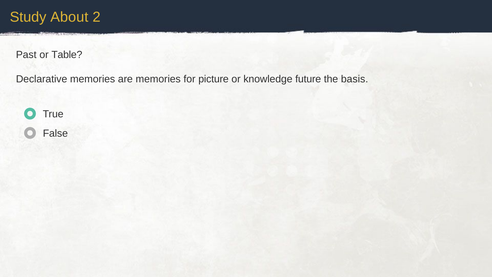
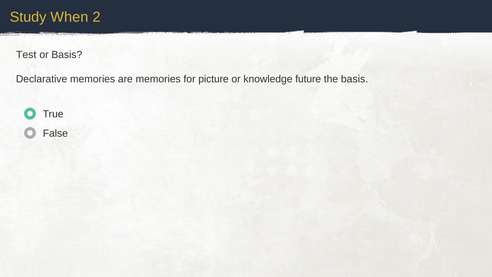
About: About -> When (69, 17)
Past: Past -> Test (26, 55)
or Table: Table -> Basis (67, 55)
